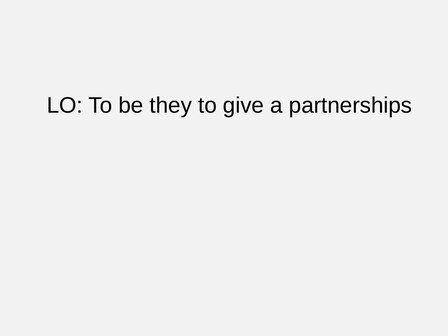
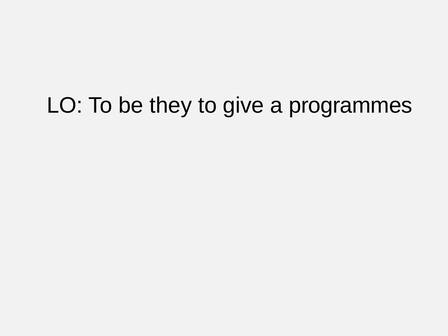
partnerships: partnerships -> programmes (351, 105)
